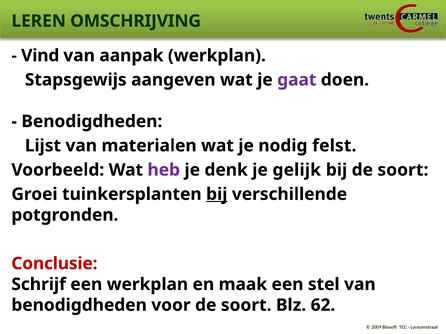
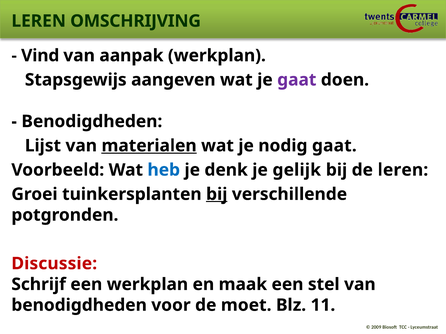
materialen underline: none -> present (149, 146)
nodig felst: felst -> gaat (334, 146)
heb colour: purple -> blue (164, 170)
bij de soort: soort -> leren (403, 170)
Conclusie: Conclusie -> Discussie (54, 264)
voor de soort: soort -> moet (246, 306)
62: 62 -> 11 (323, 306)
